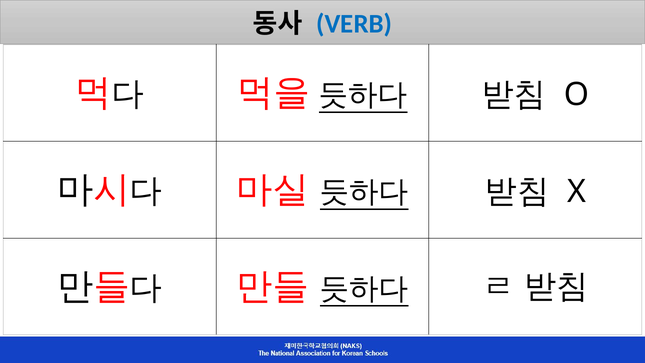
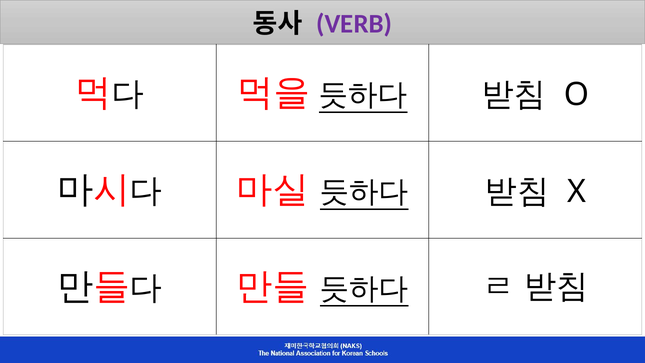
VERB colour: blue -> purple (354, 24)
